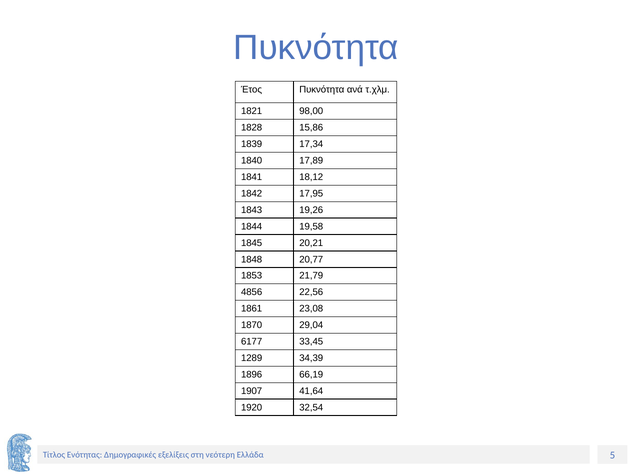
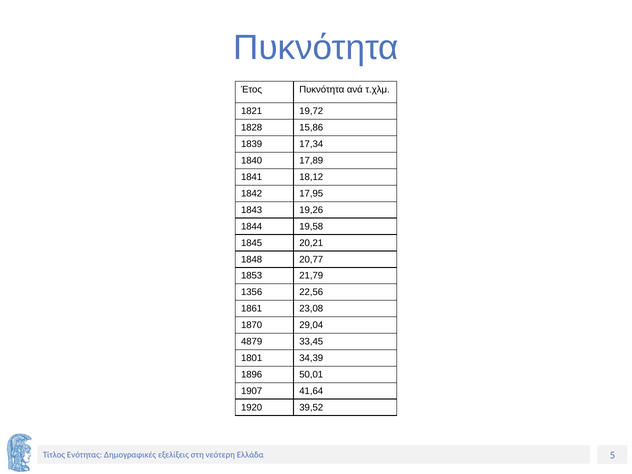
98,00: 98,00 -> 19,72 (311, 111)
4856: 4856 -> 1356 (252, 292)
6177: 6177 -> 4879 (252, 342)
1289: 1289 -> 1801 (252, 358)
66,19: 66,19 -> 50,01 (311, 375)
32,54: 32,54 -> 39,52 (311, 407)
